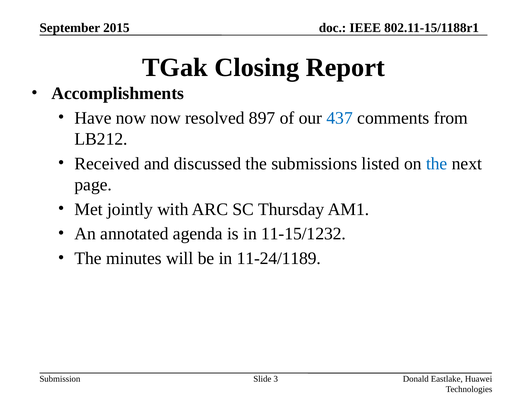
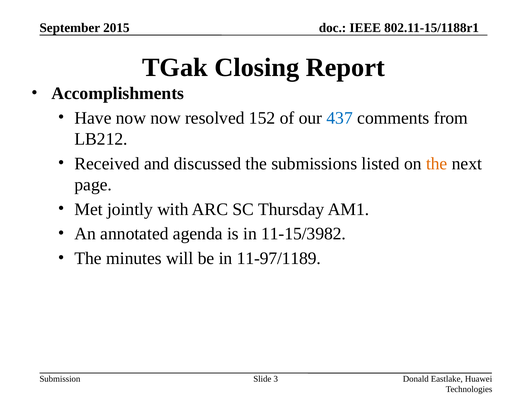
897: 897 -> 152 (262, 118)
the colour: blue -> orange (437, 164)
11-15/1232: 11-15/1232 -> 11-15/3982 (304, 234)
11-24/1189: 11-24/1189 -> 11-97/1189 (279, 259)
